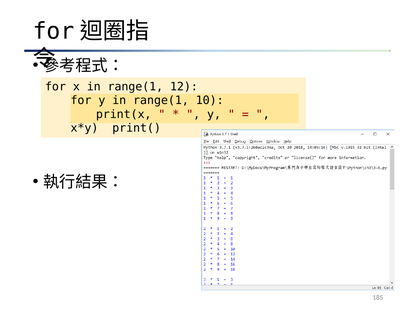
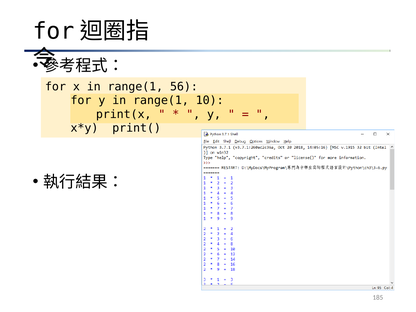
12: 12 -> 56 (184, 87)
